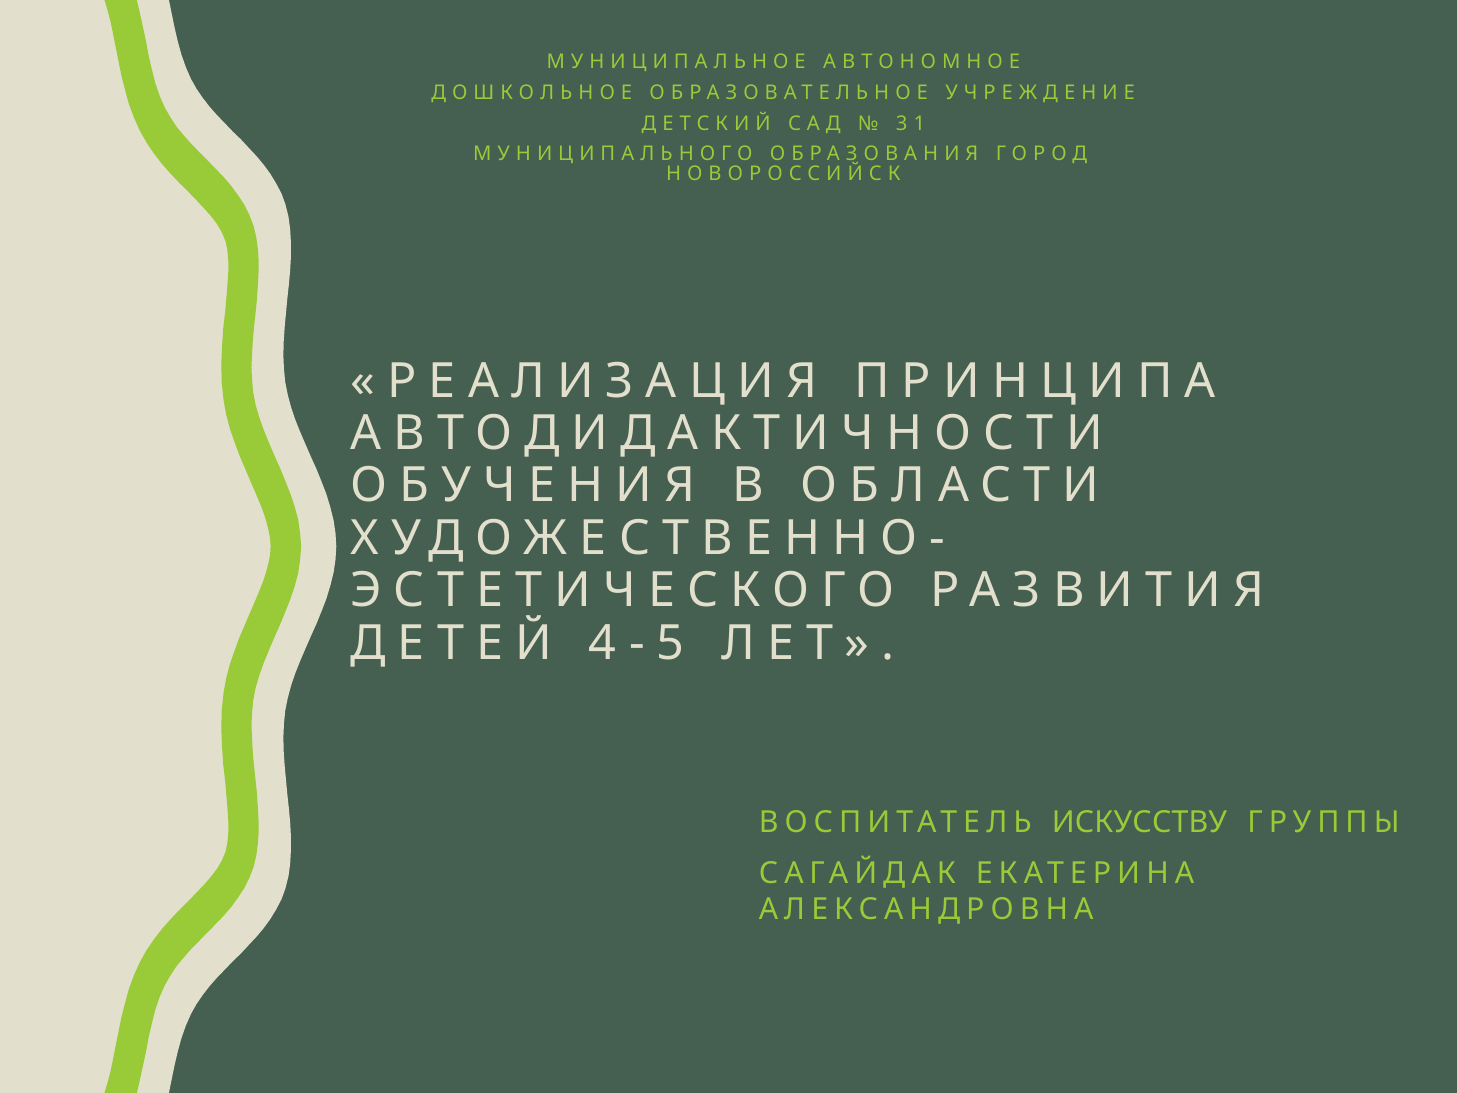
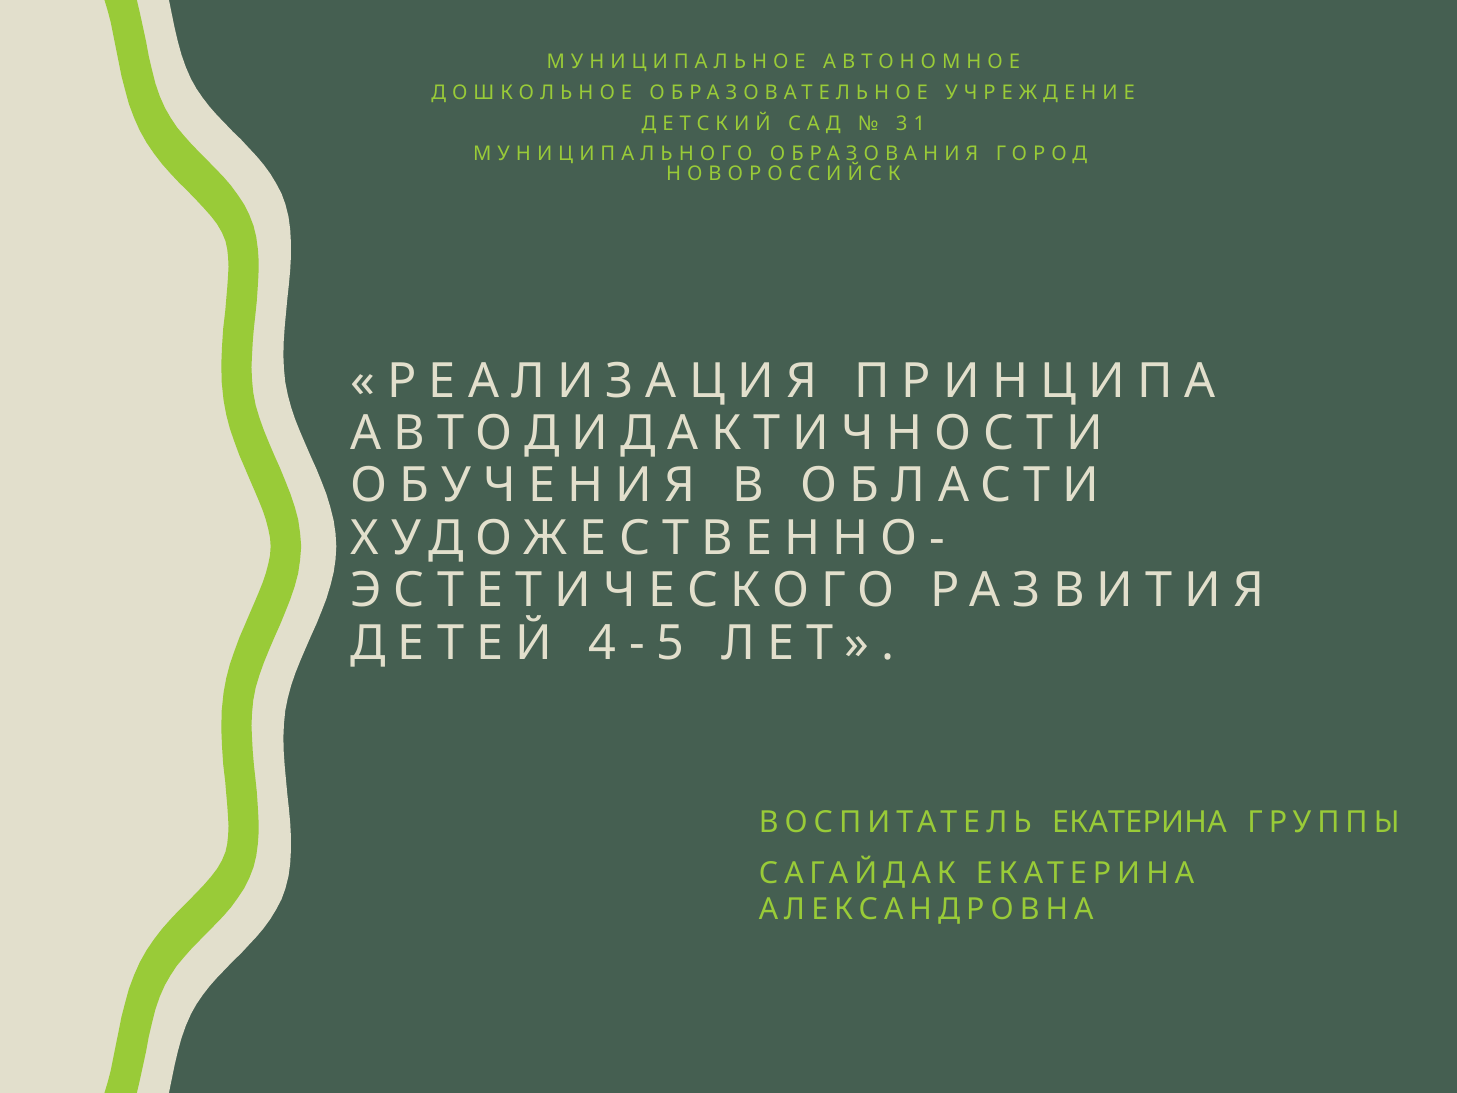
ВОСПИТАТЕЛЬ ИСКУССТВУ: ИСКУССТВУ -> ЕКАТЕРИНА (1139, 823)
